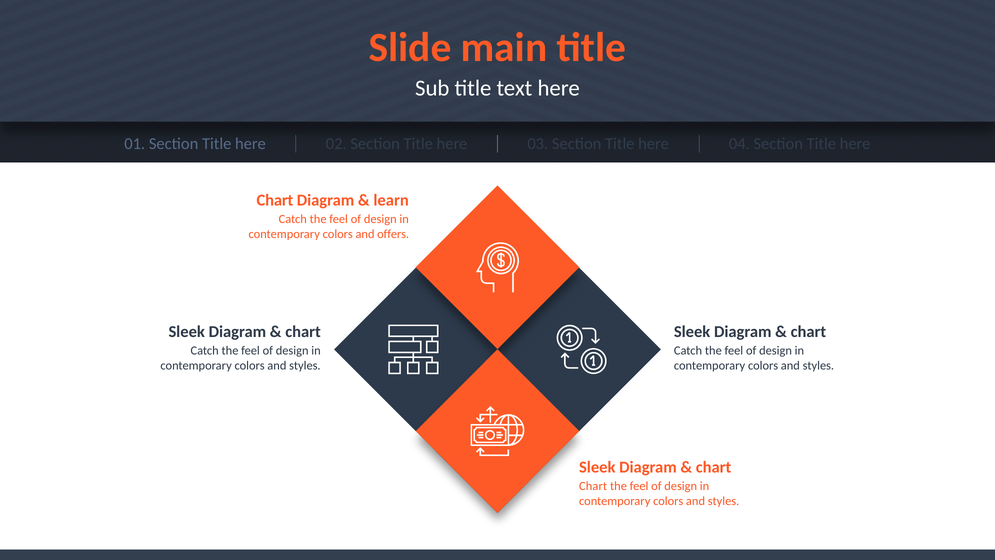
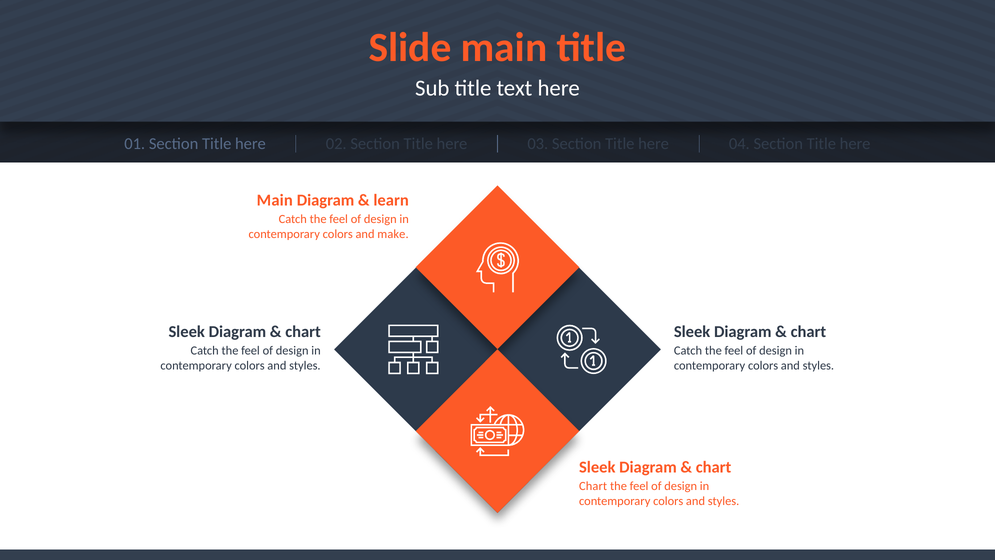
Chart: Chart -> Main (275, 200)
offers: offers -> make (393, 234)
